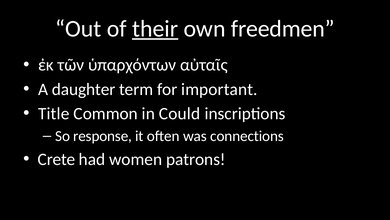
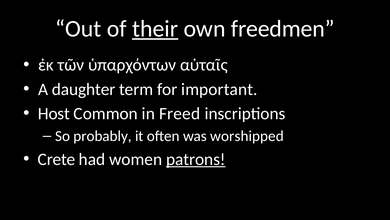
Title: Title -> Host (54, 113)
Could: Could -> Freed (180, 113)
response: response -> probably (103, 136)
connections: connections -> worshipped (247, 136)
patrons underline: none -> present (196, 159)
